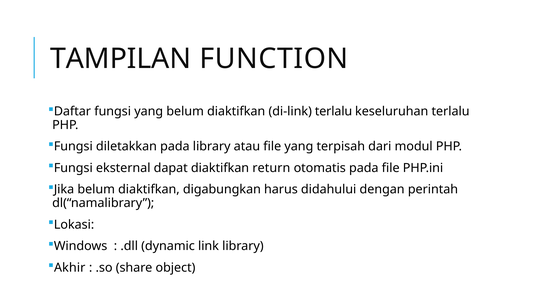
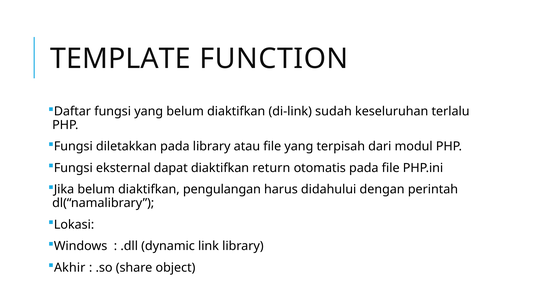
TAMPILAN: TAMPILAN -> TEMPLATE (120, 59)
di‐link terlalu: terlalu -> sudah (333, 112)
digabungkan: digabungkan -> pengulangan (222, 190)
